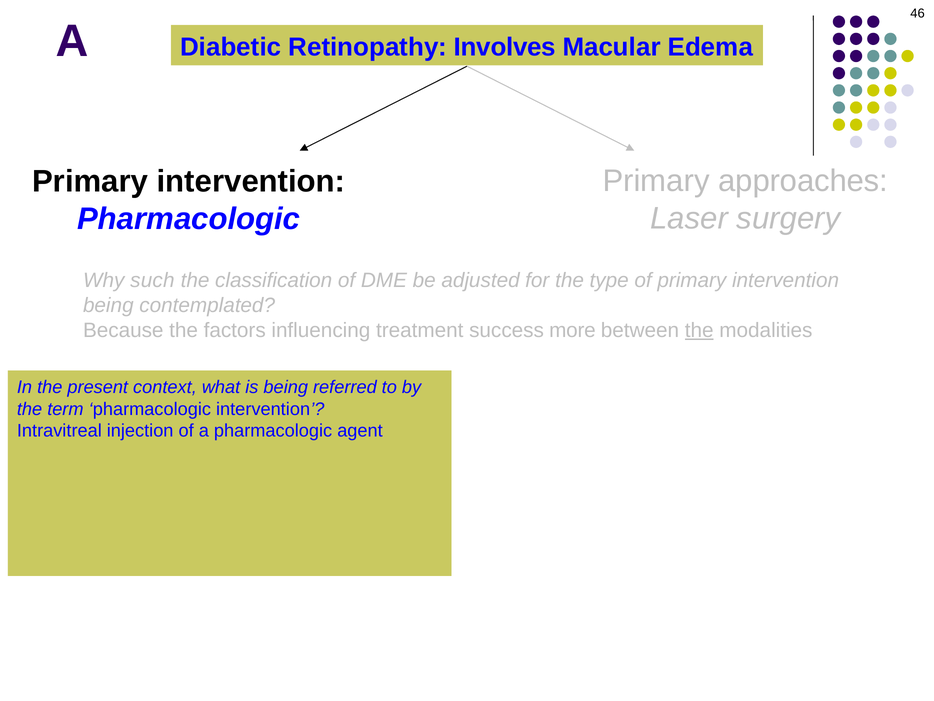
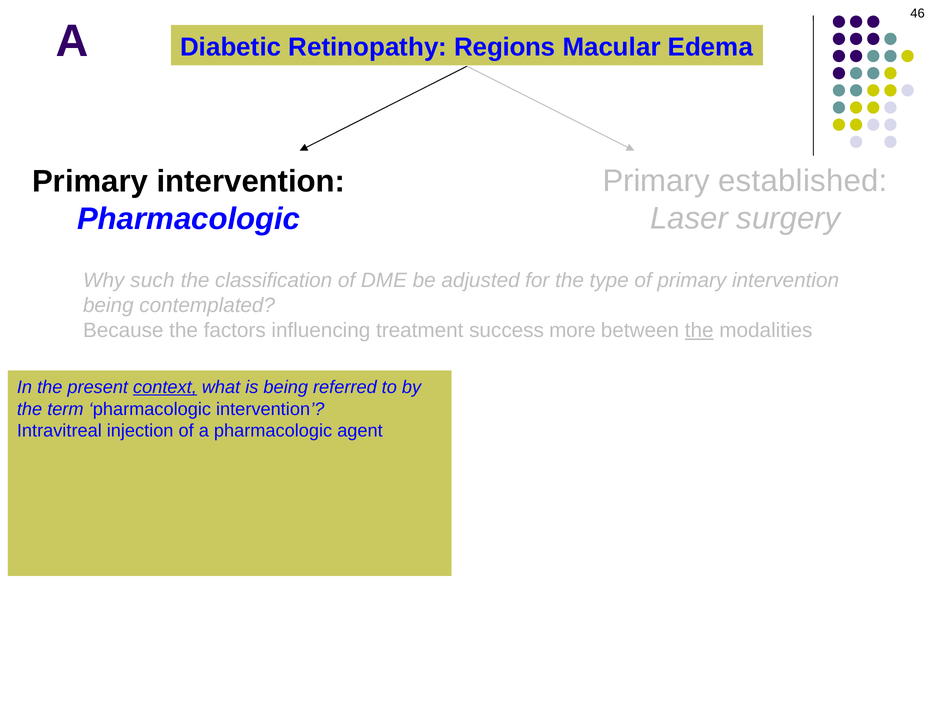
Involves: Involves -> Regions (505, 47)
approaches: approaches -> established (803, 181)
context underline: none -> present (165, 387)
